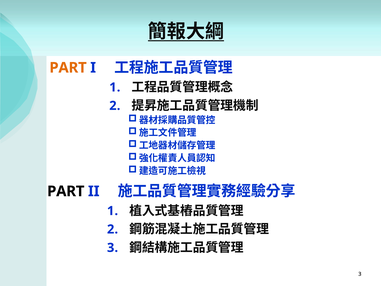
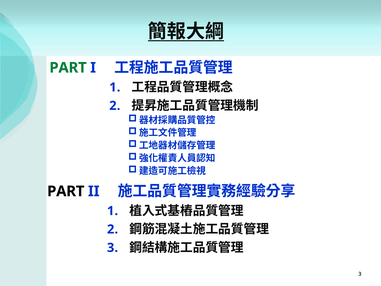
PART colour: orange -> green (68, 68)
